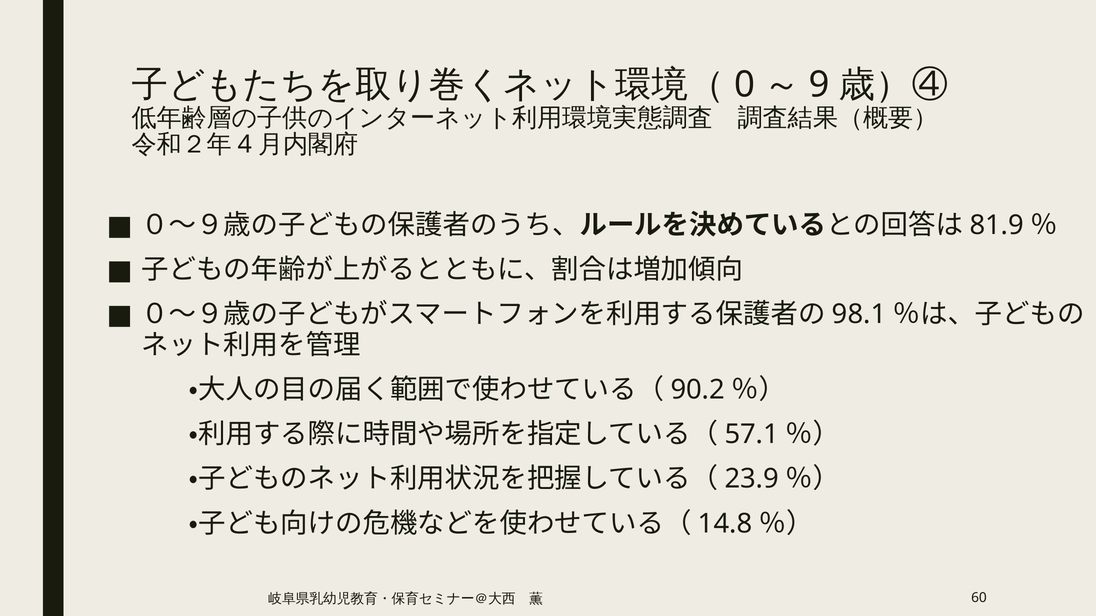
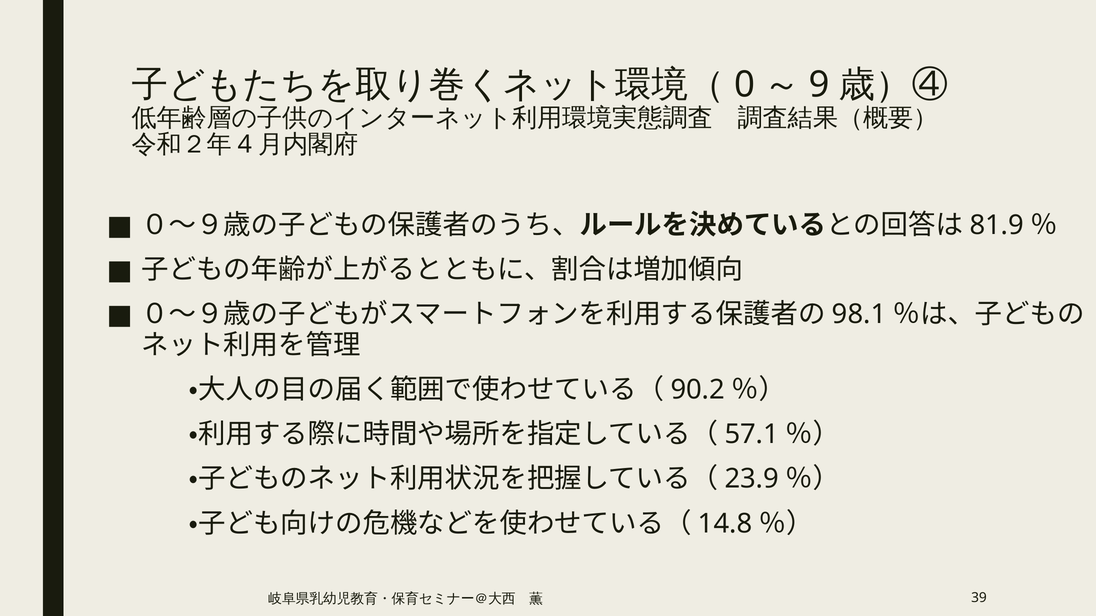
60: 60 -> 39 (979, 598)
